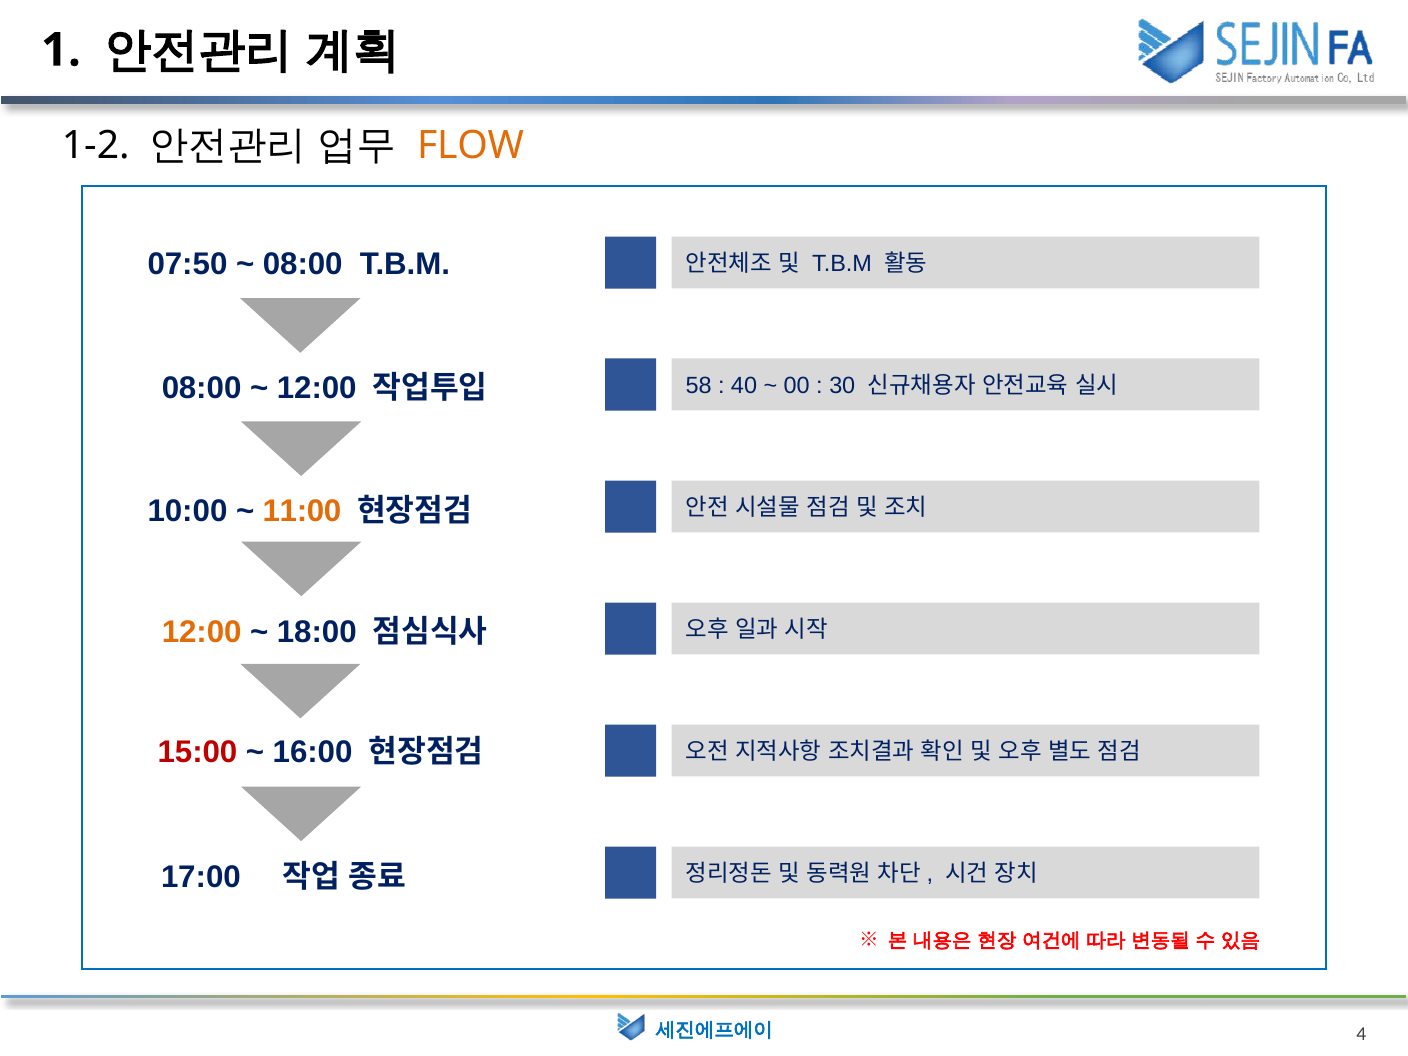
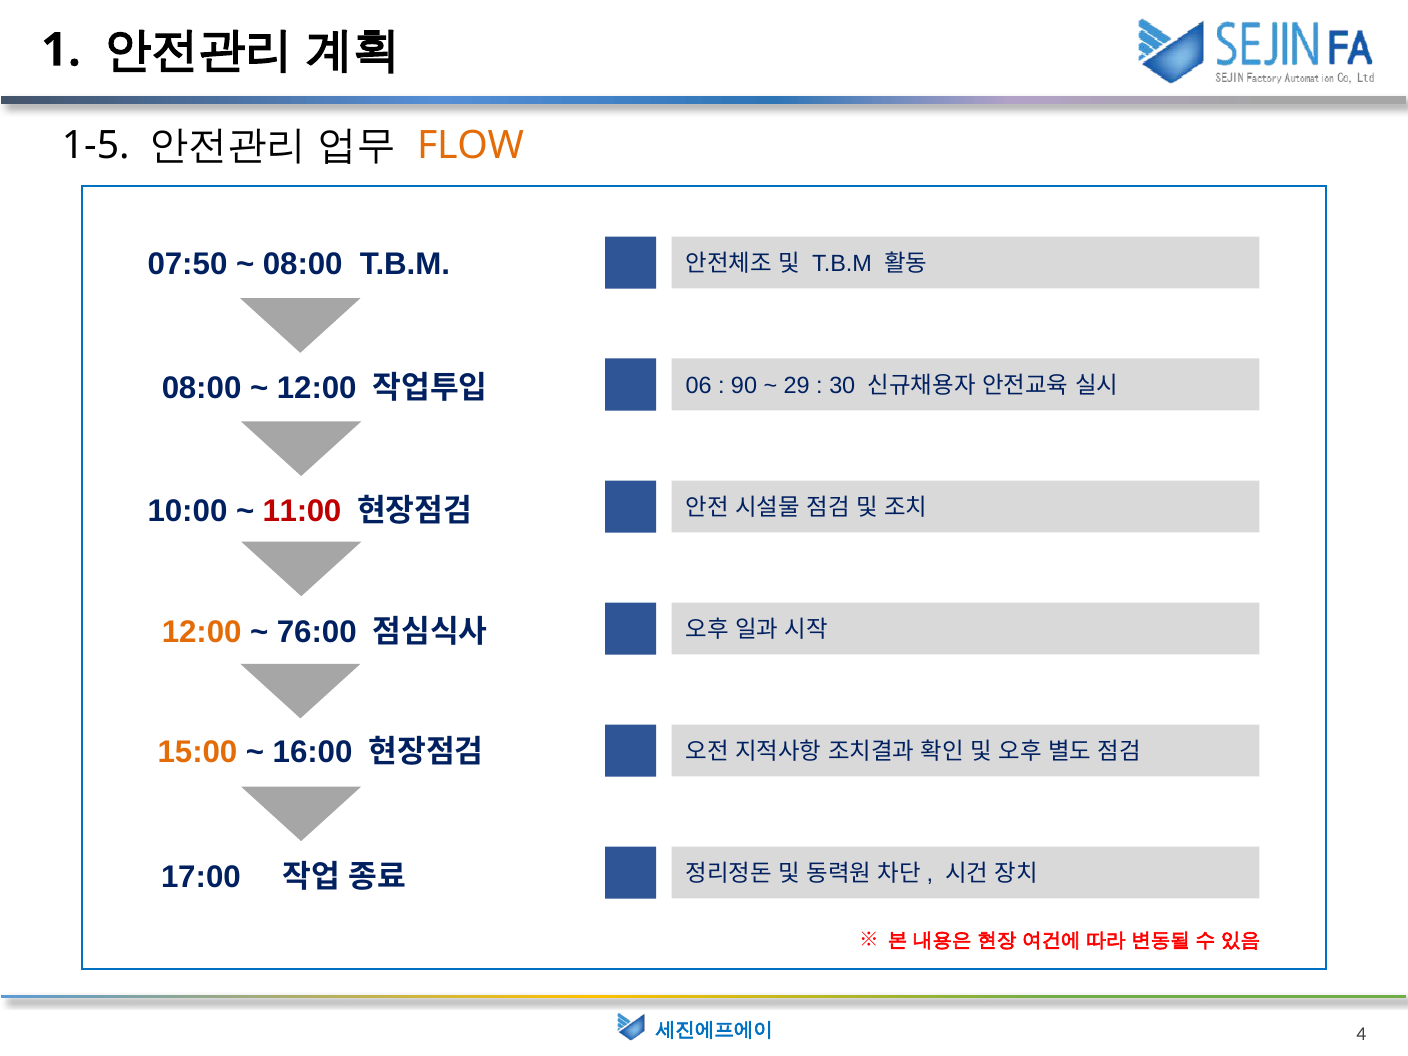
1-2: 1-2 -> 1-5 (96, 146)
58: 58 -> 06 (699, 386)
40: 40 -> 90 (744, 386)
00: 00 -> 29 (797, 386)
11:00 colour: orange -> red (302, 511)
18:00: 18:00 -> 76:00 (317, 632)
15:00 colour: red -> orange (197, 752)
